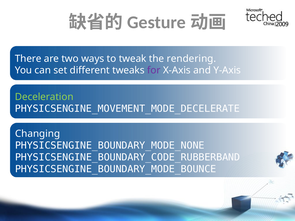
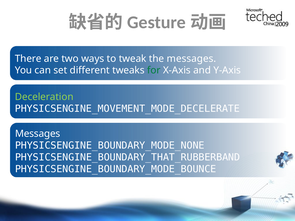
the rendering: rendering -> messages (191, 59)
for colour: purple -> green (154, 70)
Changing: Changing -> Messages (38, 134)
PHYSICSENGINE_BOUNDARY_CODE_RUBBERBAND: PHYSICSENGINE_BOUNDARY_CODE_RUBBERBAND -> PHYSICSENGINE_BOUNDARY_THAT_RUBBERBAND (128, 158)
